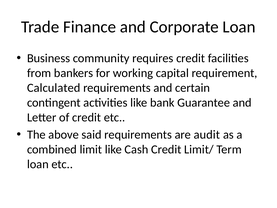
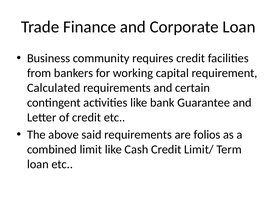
audit: audit -> folios (207, 134)
